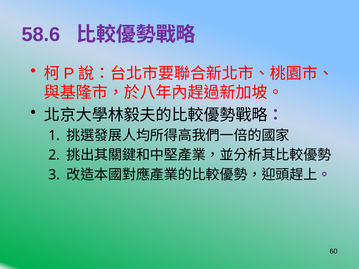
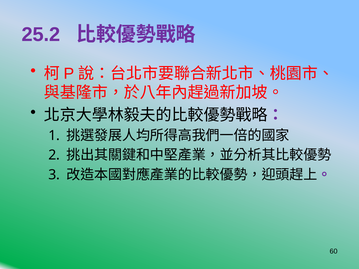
58.6: 58.6 -> 25.2 (41, 35)
